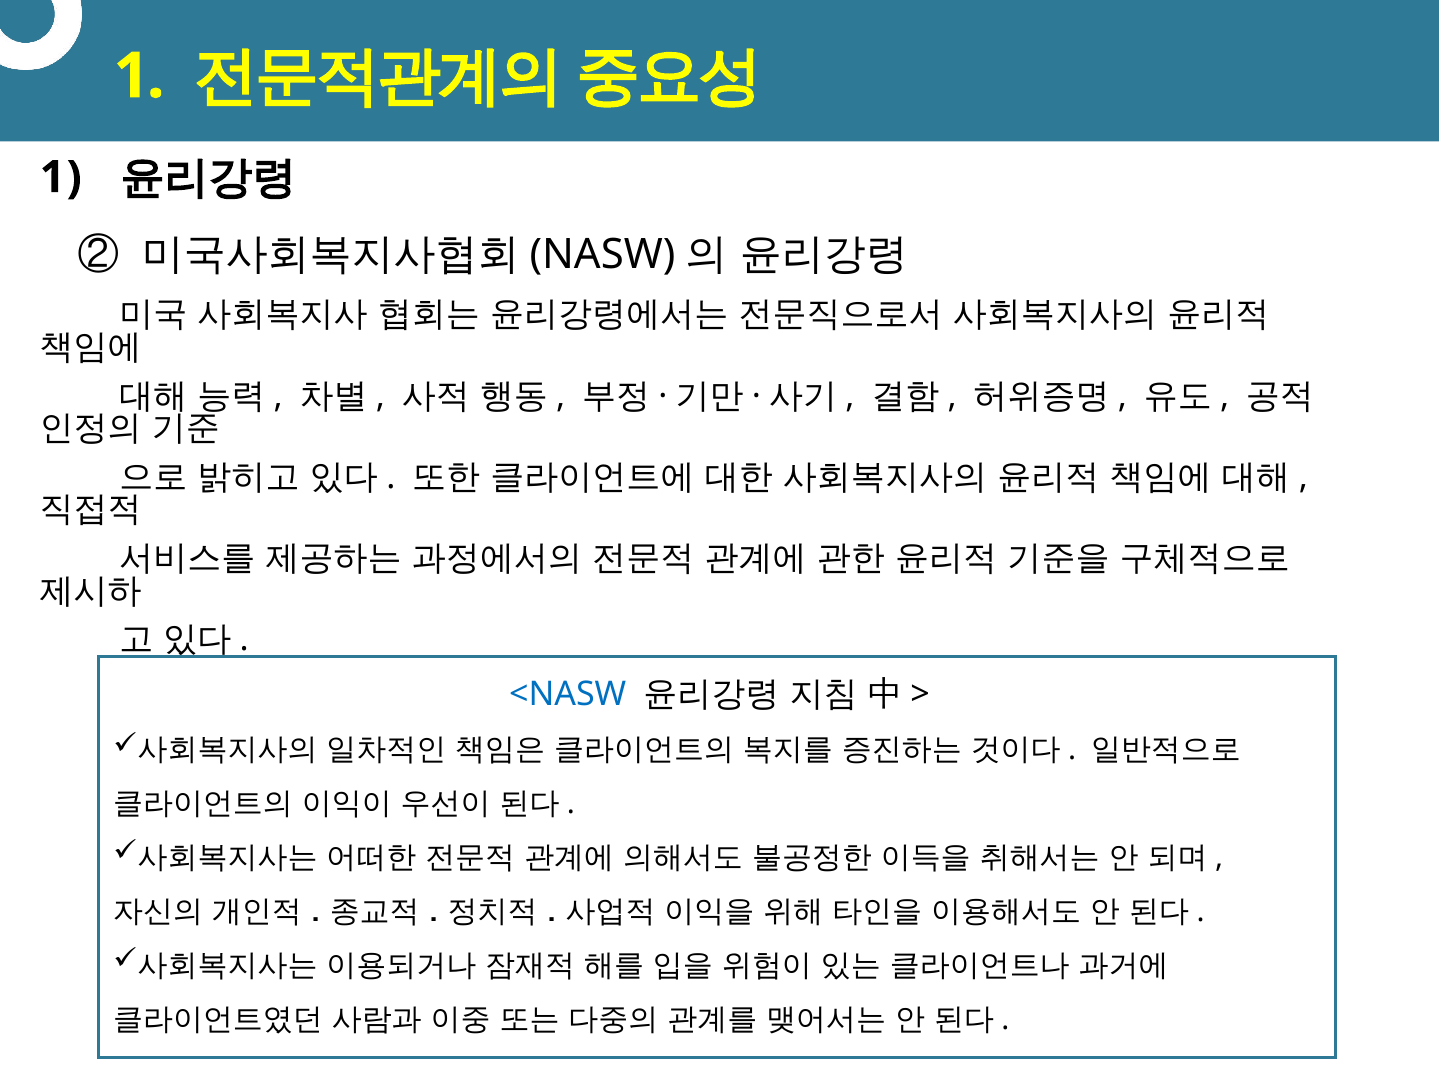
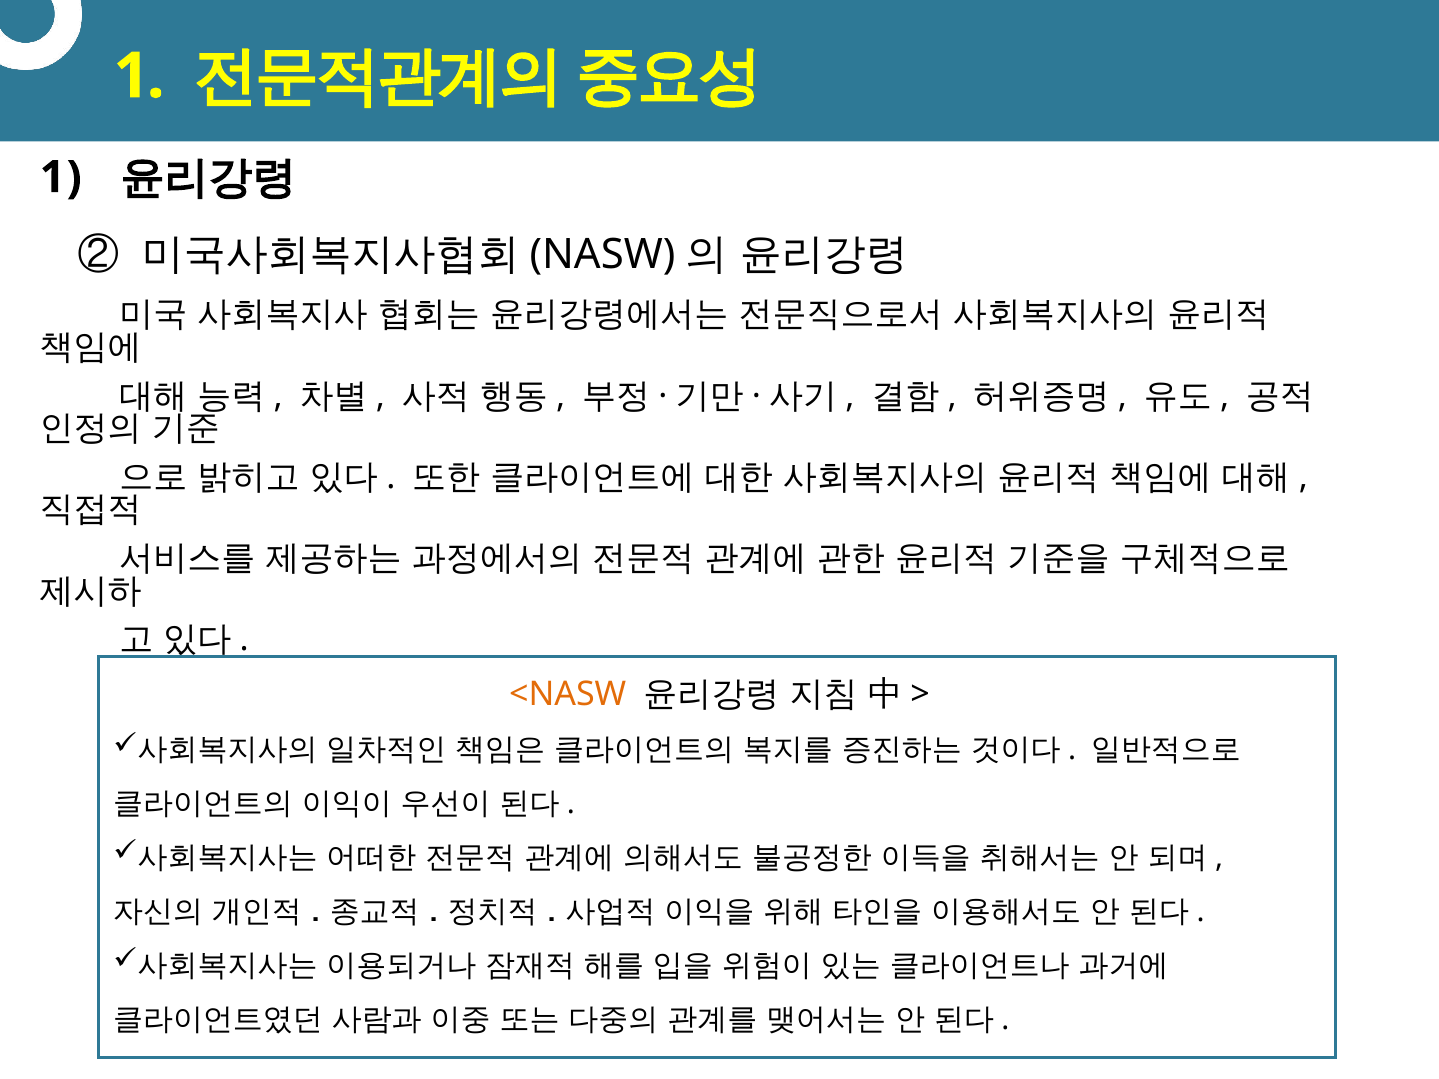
<NASW colour: blue -> orange (568, 695)
